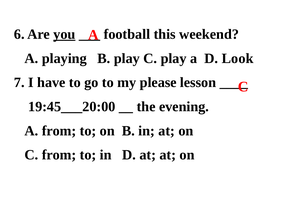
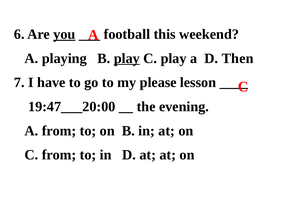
play underline: none -> present (127, 58)
Look: Look -> Then (238, 58)
19:45___20:00: 19:45___20:00 -> 19:47___20:00 (72, 106)
